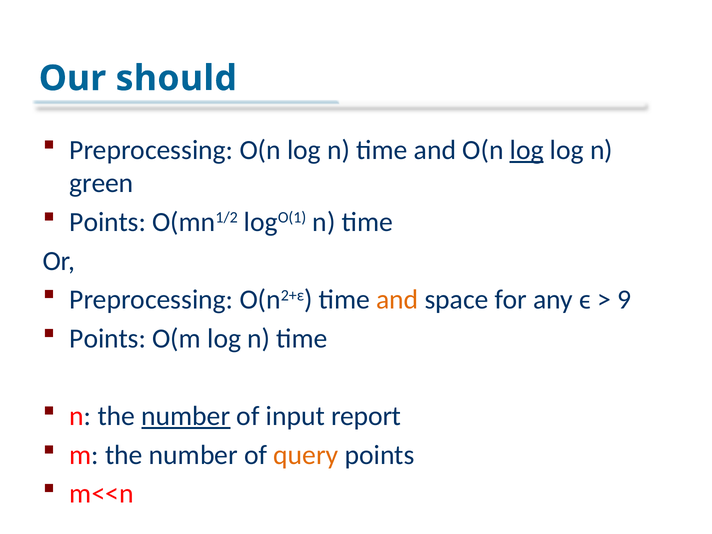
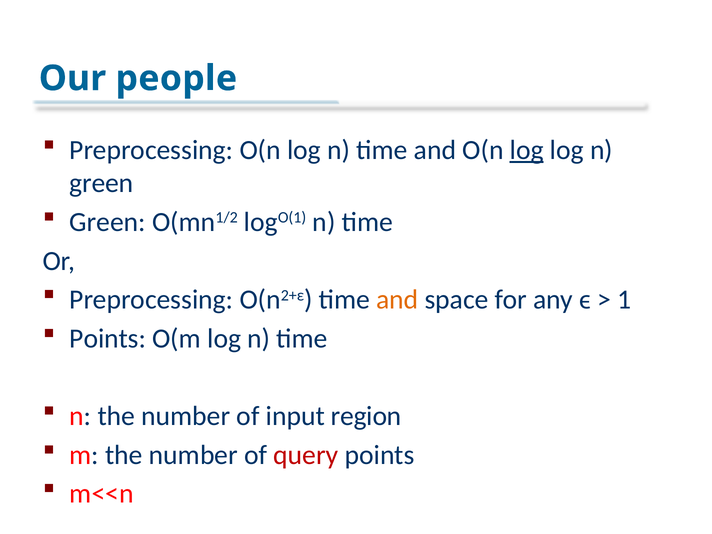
should: should -> people (176, 78)
Points: Points -> Green (108, 222)
9: 9 -> 1 (624, 300)
number underline: present -> none (186, 416)
report: report -> region (366, 416)
query colour: orange -> red (306, 455)
